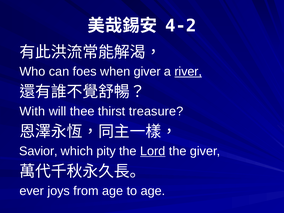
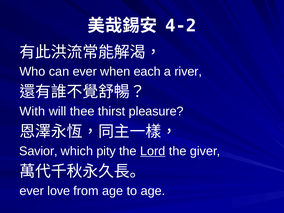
can foes: foes -> ever (85, 72)
when giver: giver -> each (147, 72)
river underline: present -> none (188, 72)
treasure: treasure -> pleasure (156, 111)
joys: joys -> love (59, 191)
